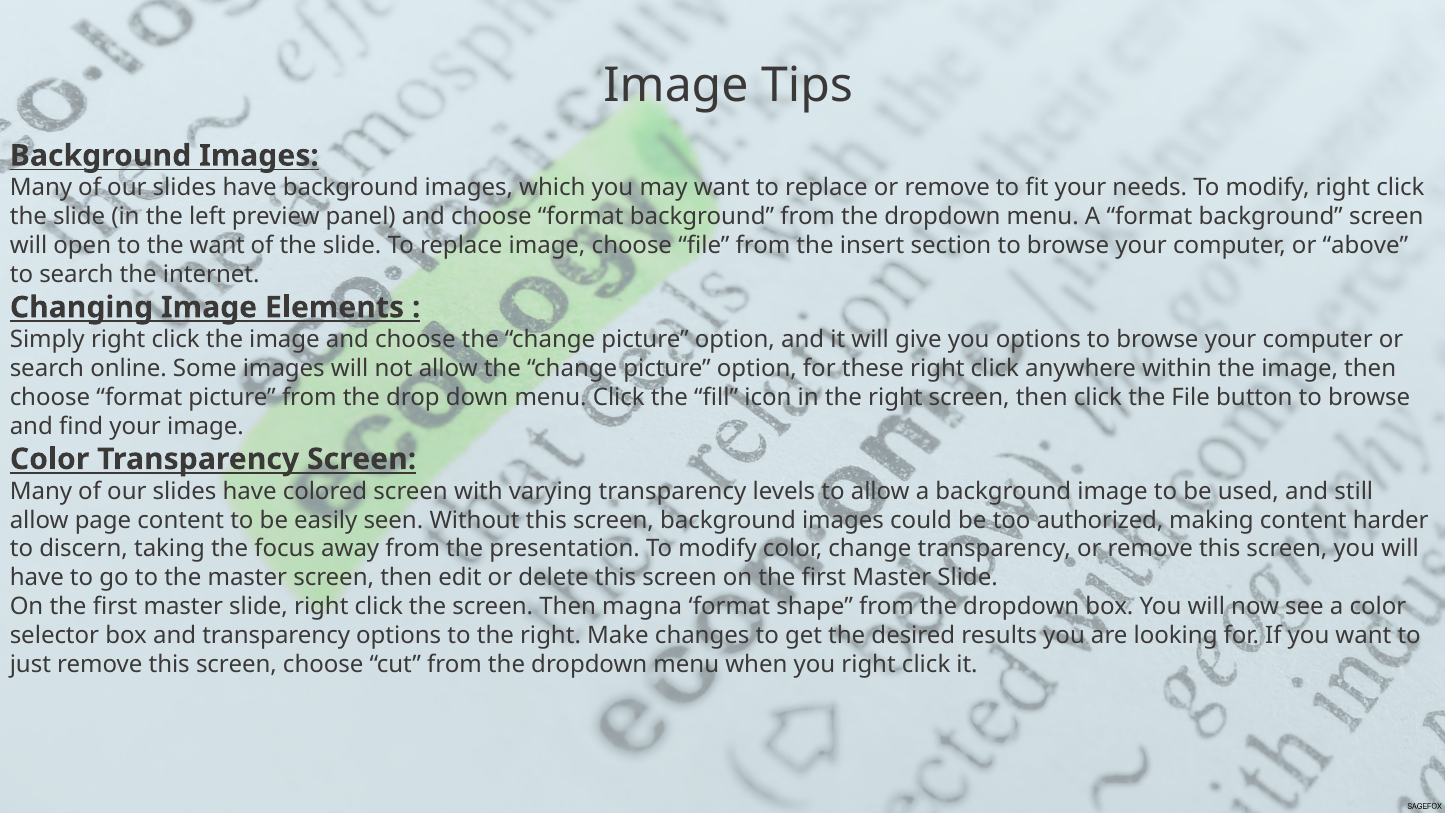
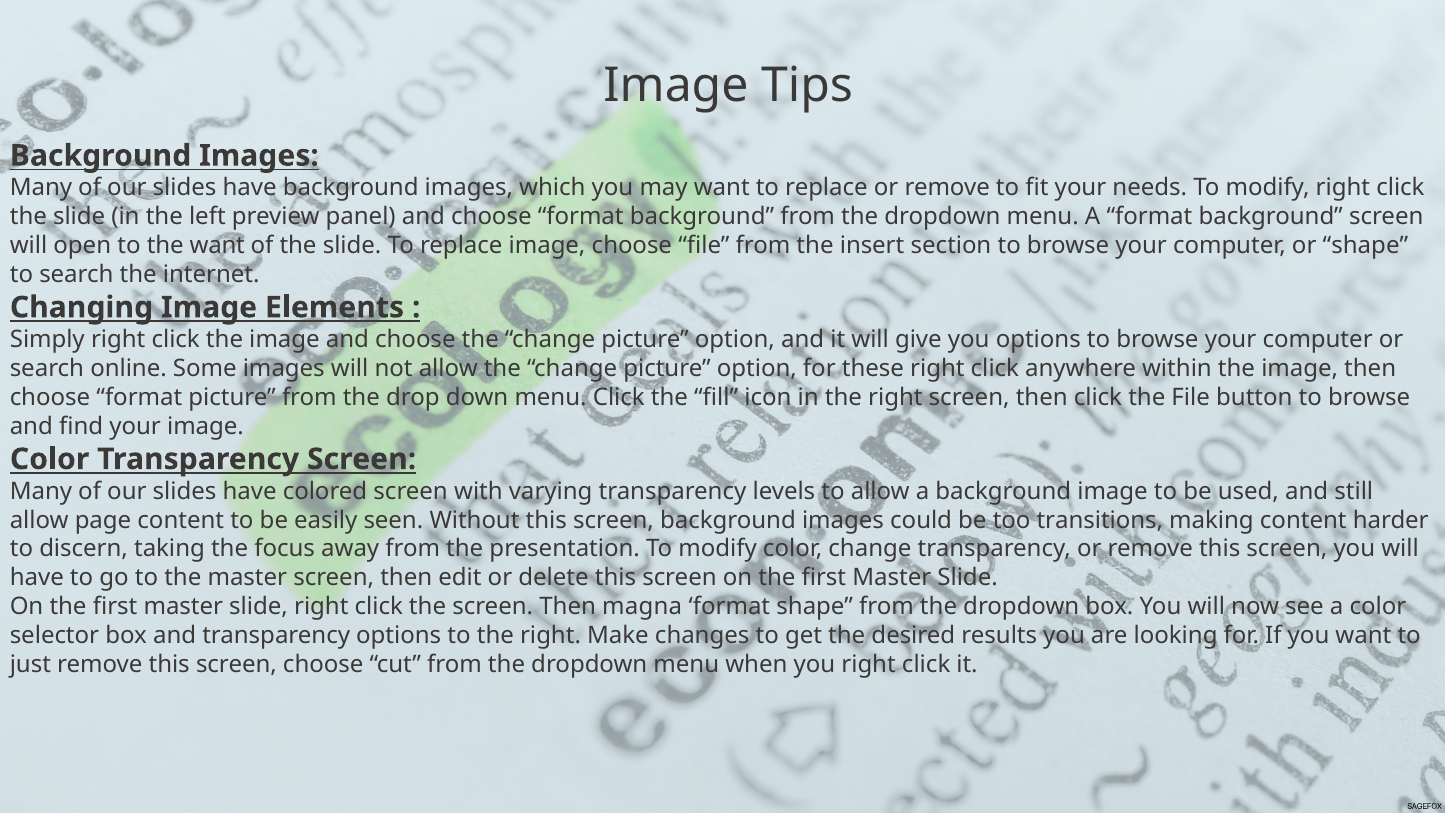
or above: above -> shape (1365, 246)
authorized: authorized -> transitions (1100, 520)
